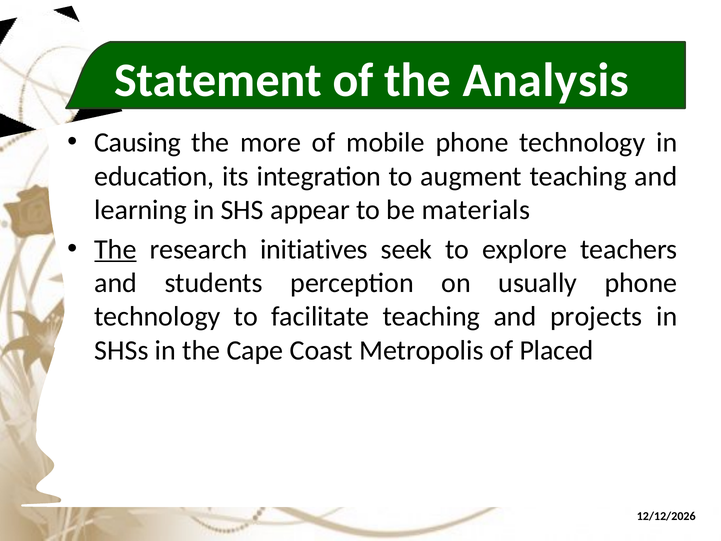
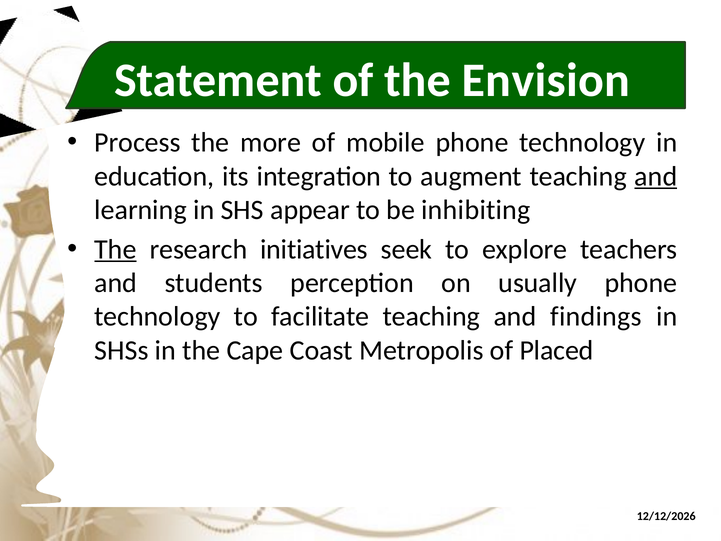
Analysis: Analysis -> Envision (546, 80)
Causing: Causing -> Process (137, 143)
and underline: none -> present (656, 176)
materials: materials -> inhibiting (476, 210)
projects: projects -> findings (596, 317)
